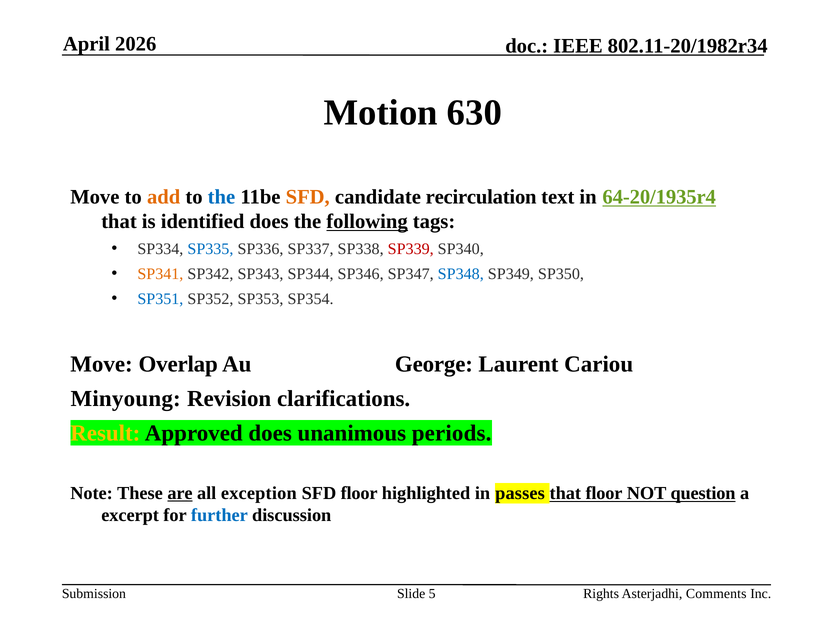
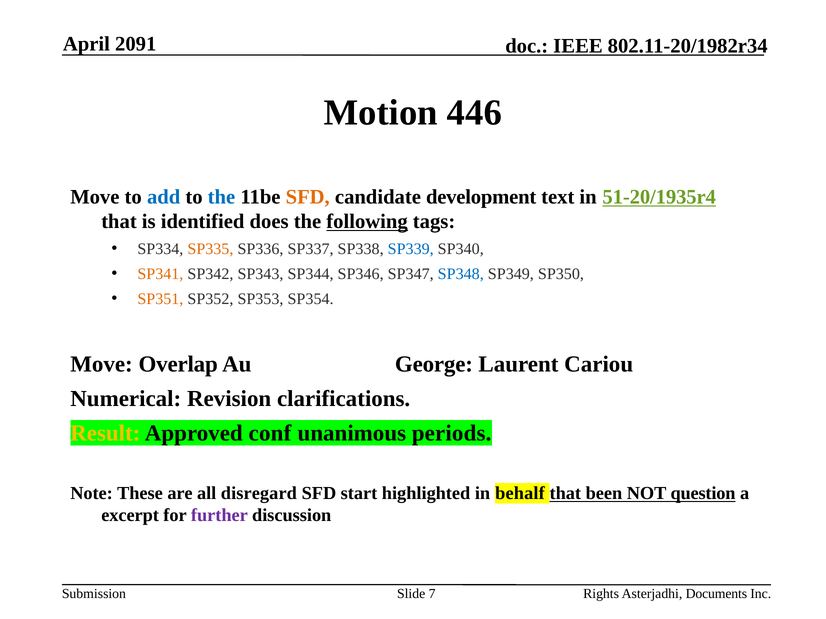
2026: 2026 -> 2091 (136, 44)
630: 630 -> 446 (475, 113)
add colour: orange -> blue (164, 197)
recirculation: recirculation -> development (481, 197)
64-20/1935r4: 64-20/1935r4 -> 51-20/1935r4 (659, 197)
SP335 colour: blue -> orange (210, 249)
SP339 colour: red -> blue (411, 249)
SP351 colour: blue -> orange (160, 299)
Minyoung: Minyoung -> Numerical (126, 399)
Approved does: does -> conf (270, 433)
are underline: present -> none (180, 494)
exception: exception -> disregard (259, 494)
SFD floor: floor -> start (359, 494)
passes: passes -> behalf (520, 494)
that floor: floor -> been (604, 494)
further colour: blue -> purple (219, 516)
5: 5 -> 7 (432, 594)
Comments: Comments -> Documents (716, 594)
